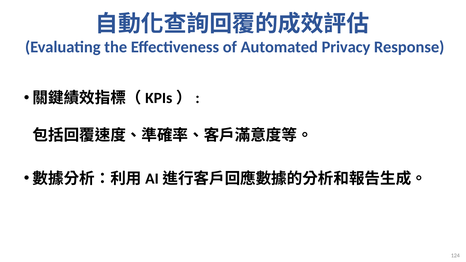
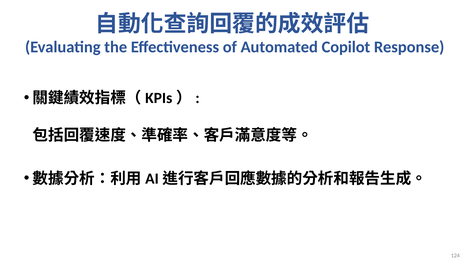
Privacy: Privacy -> Copilot (346, 47)
